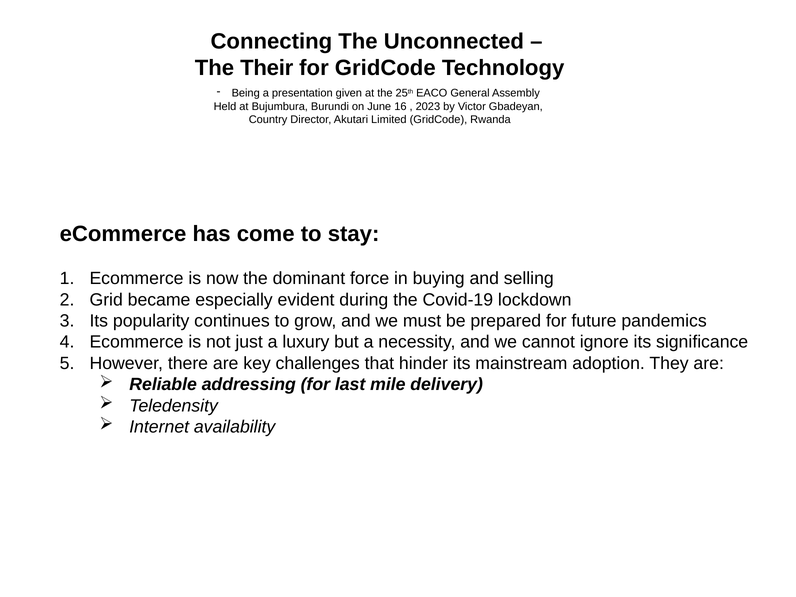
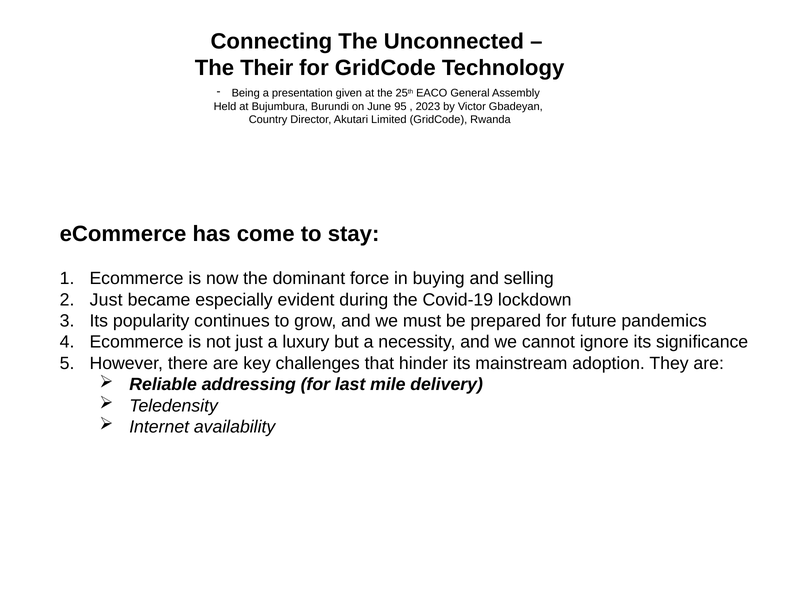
16: 16 -> 95 (400, 107)
Grid: Grid -> Just (106, 300)
